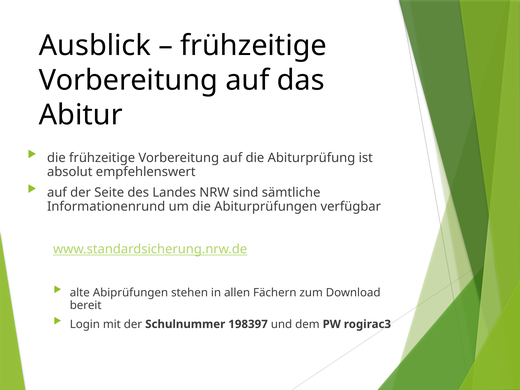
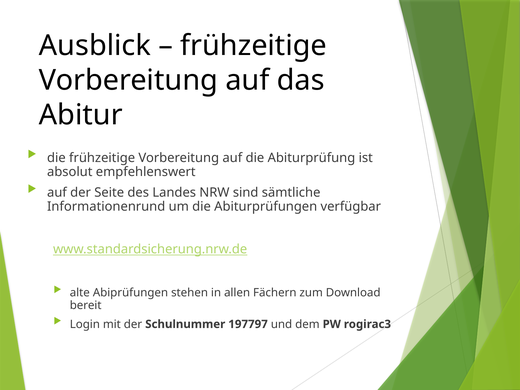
198397: 198397 -> 197797 (248, 324)
